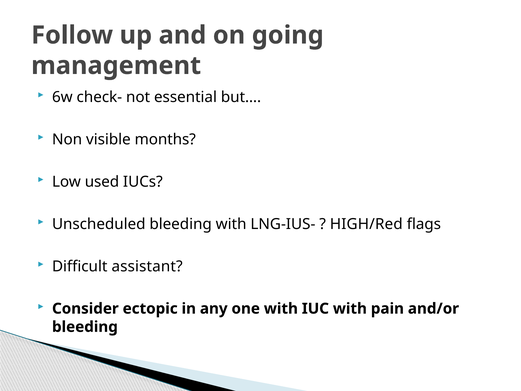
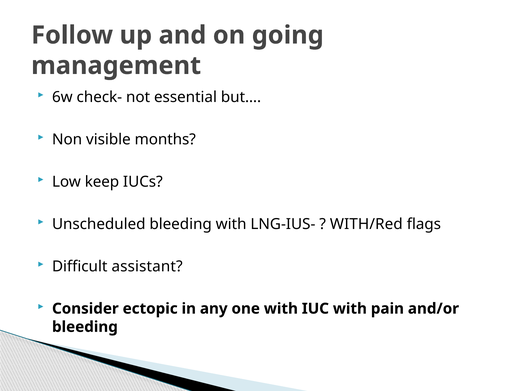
used: used -> keep (102, 182)
HIGH/Red: HIGH/Red -> WITH/Red (366, 224)
